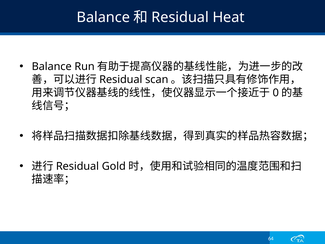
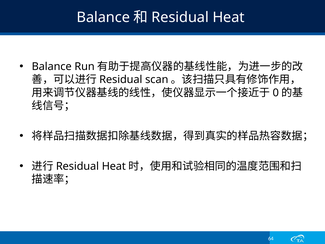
Gold: Gold -> Heat (114, 166)
